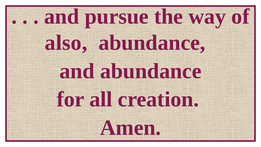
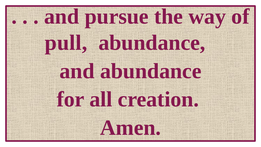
also: also -> pull (66, 43)
